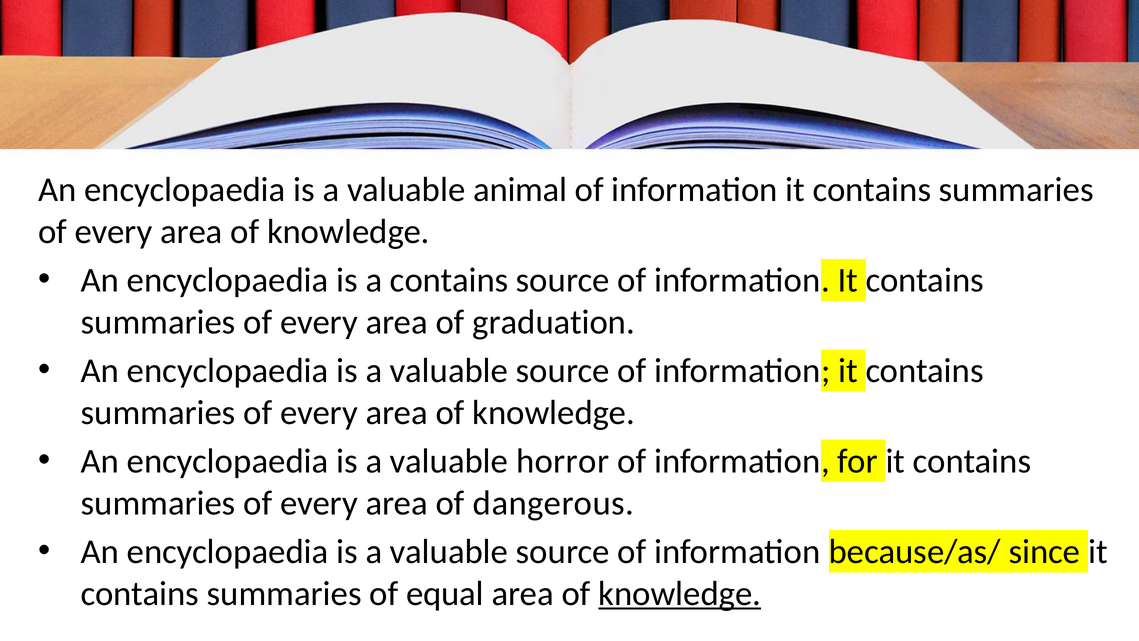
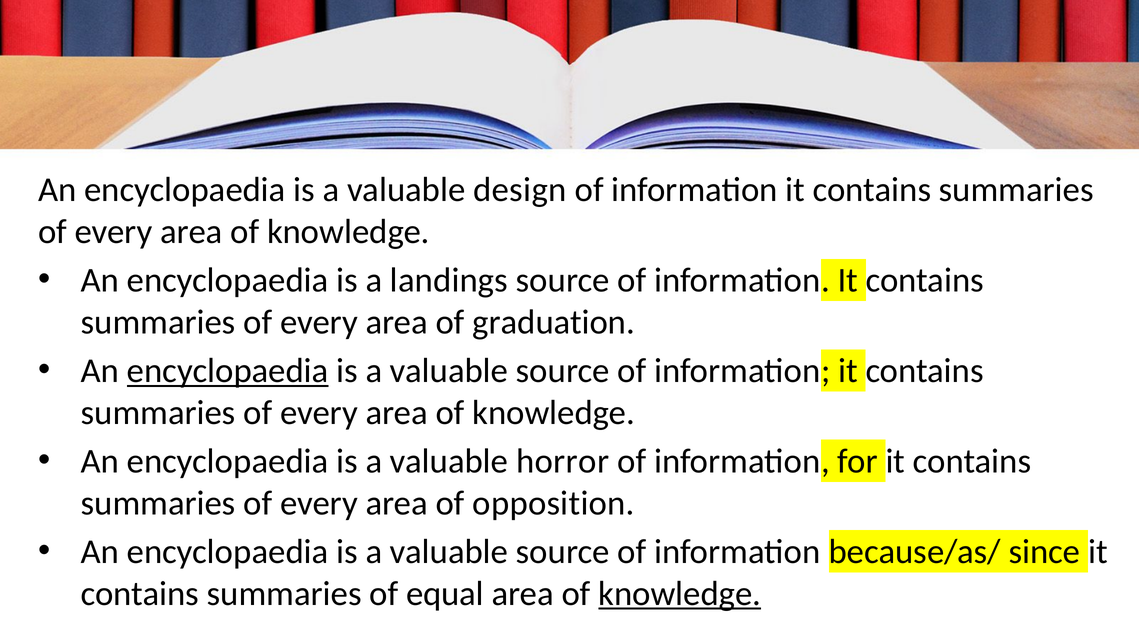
animal: animal -> design (520, 190)
a contains: contains -> landings (449, 280)
encyclopaedia underline: none -> present (228, 371)
dangerous: dangerous -> opposition (554, 503)
